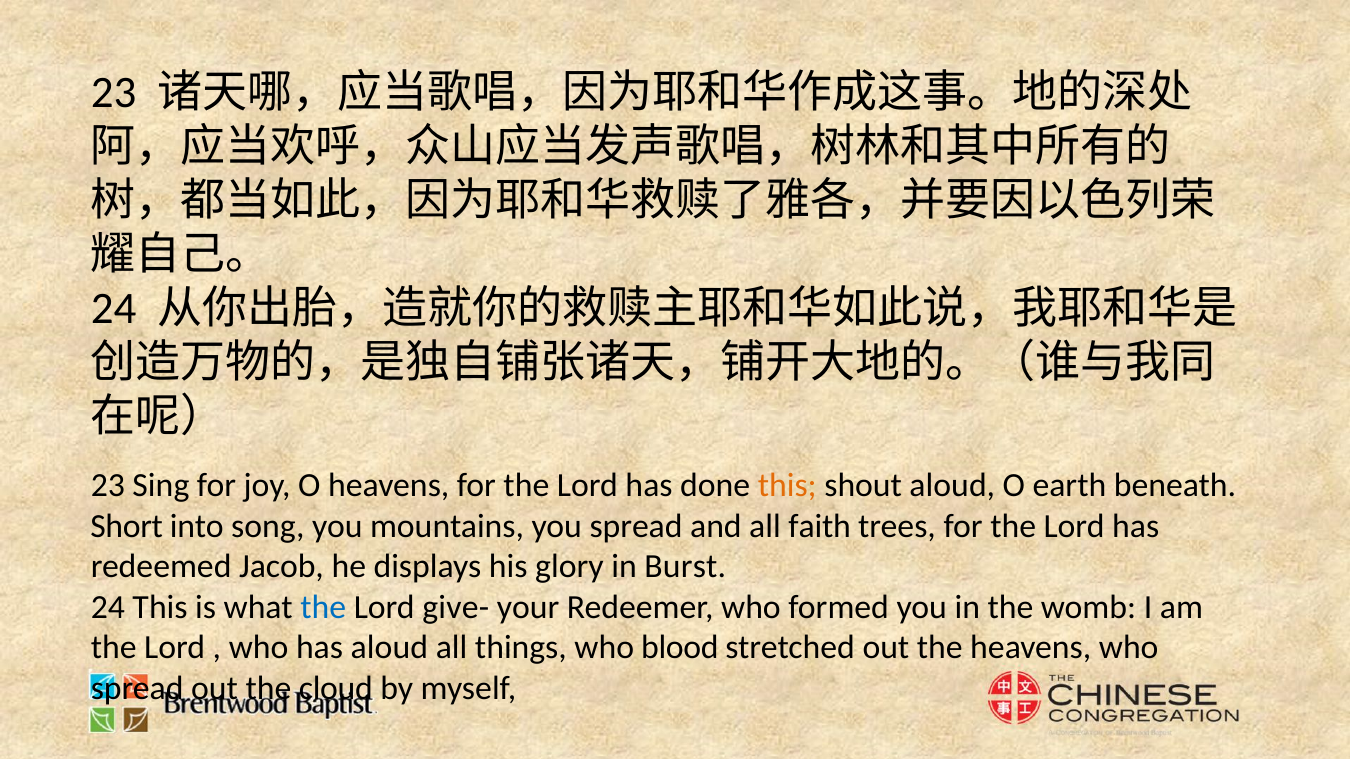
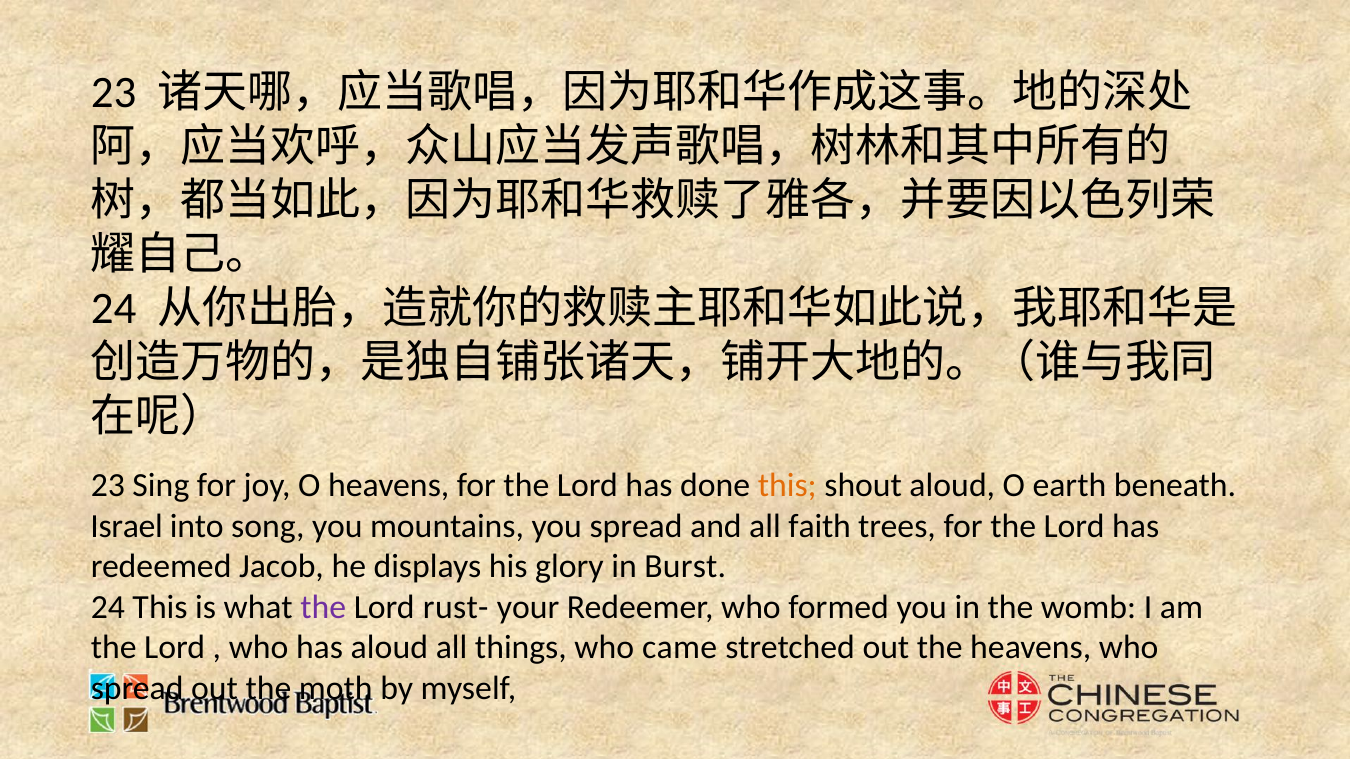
Short: Short -> Israel (127, 527)
the colour: blue -> purple (323, 608)
give-: give- -> rust- (456, 608)
blood: blood -> came (680, 648)
cloud: cloud -> moth (336, 689)
